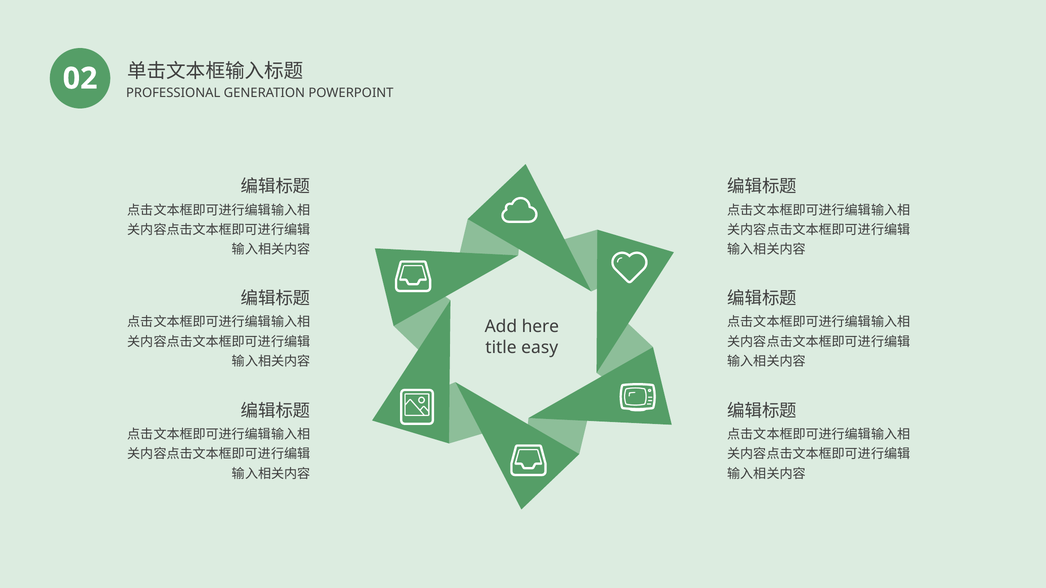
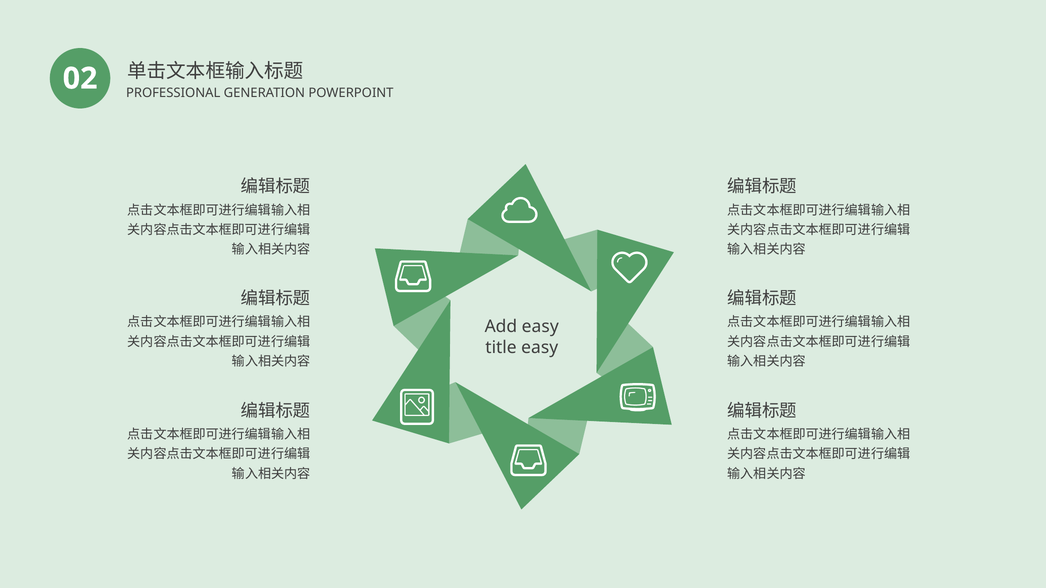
Add here: here -> easy (540, 327)
